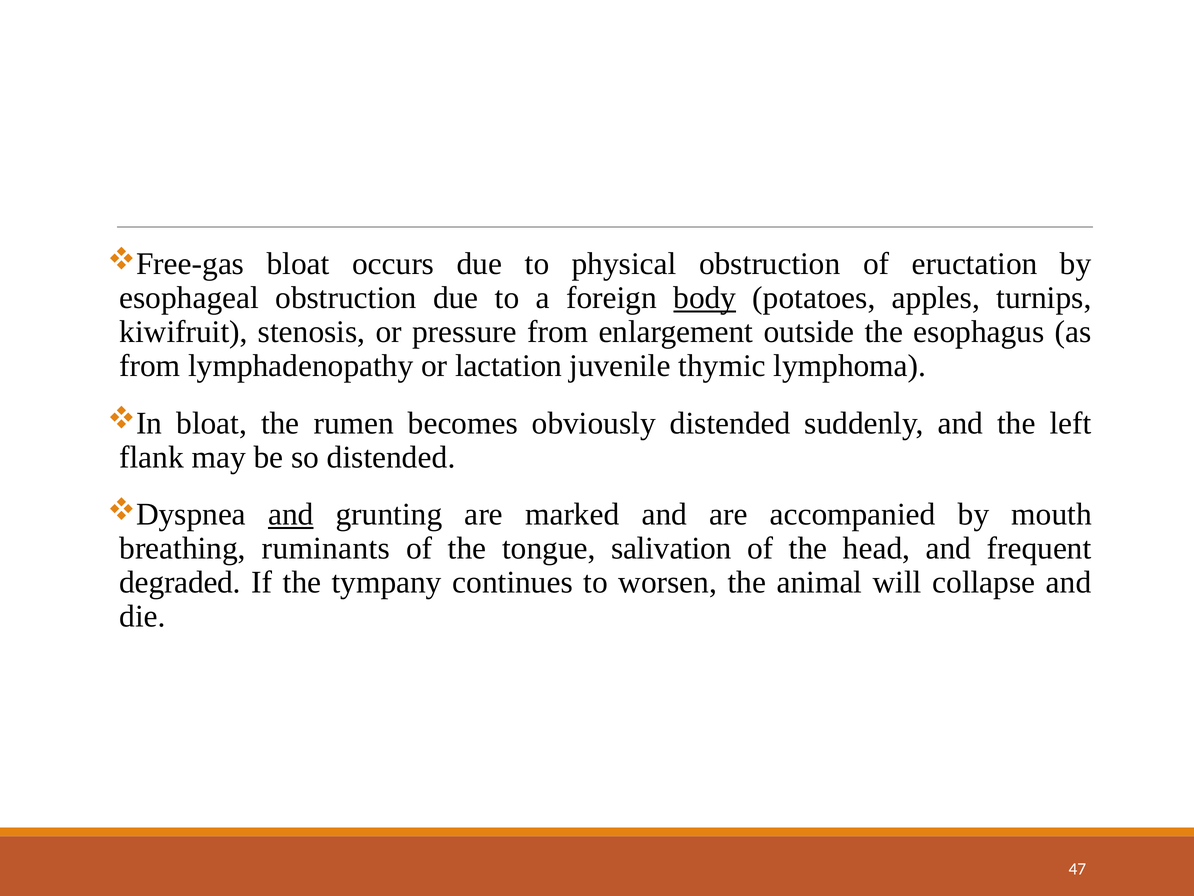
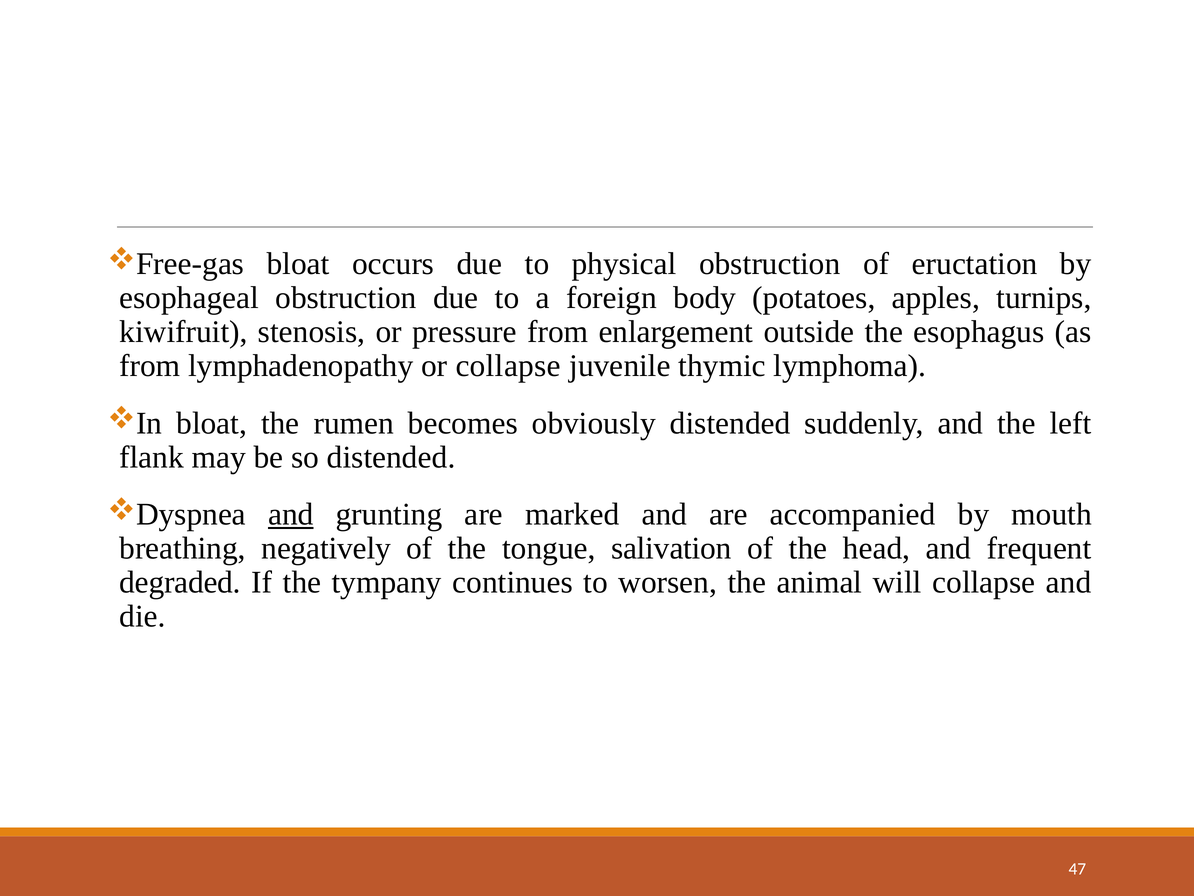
body underline: present -> none (705, 298)
or lactation: lactation -> collapse (508, 366)
ruminants: ruminants -> negatively (326, 548)
